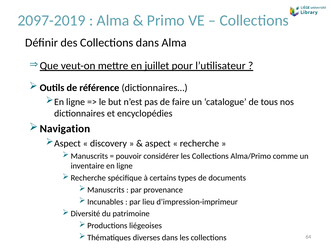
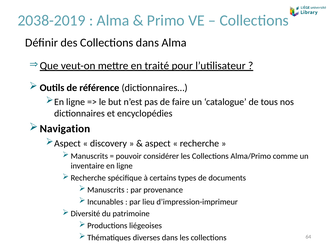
2097-2019: 2097-2019 -> 2038-2019 (52, 21)
juillet: juillet -> traité (157, 66)
